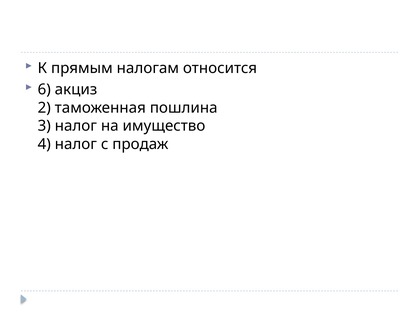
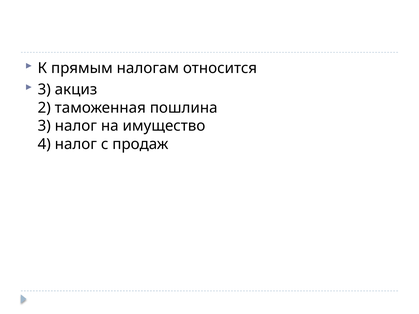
6: 6 -> 3 (44, 90)
